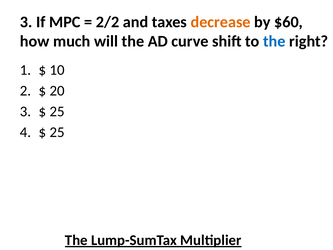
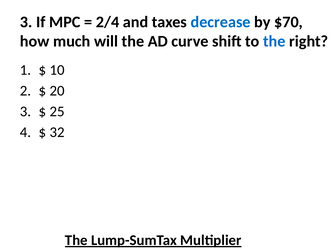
2/2: 2/2 -> 2/4 (108, 22)
decrease colour: orange -> blue (221, 22)
$60: $60 -> $70 (289, 22)
25: 25 -> 32 (57, 132)
